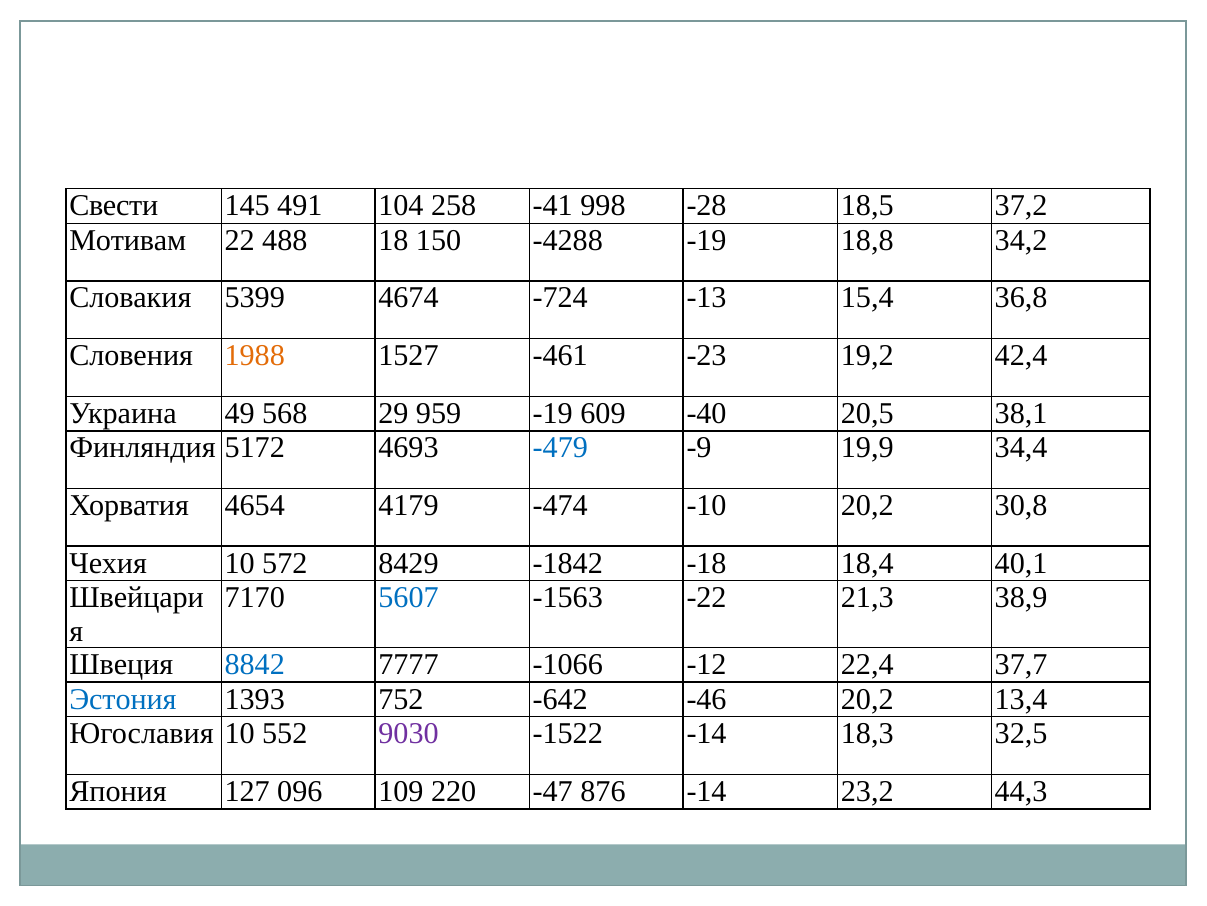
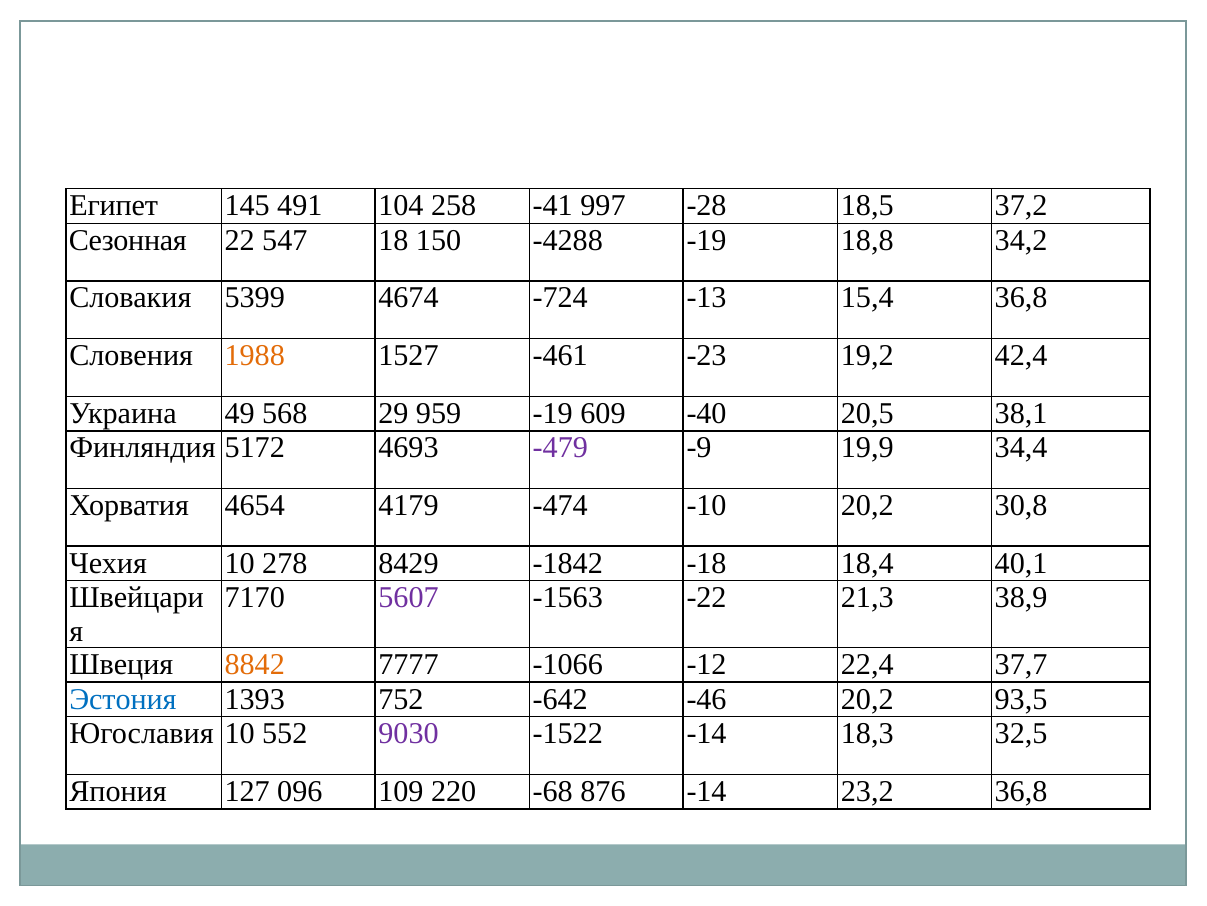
Свести: Свести -> Египет (114, 206)
998: 998 -> 997 (603, 206)
Мотивам: Мотивам -> Сезонная (128, 240)
488: 488 -> 547 (285, 240)
-479 colour: blue -> purple (560, 447)
572: 572 -> 278 (285, 563)
5607 colour: blue -> purple (409, 597)
8842 colour: blue -> orange (255, 664)
13,4: 13,4 -> 93,5 (1021, 699)
-47: -47 -> -68 (553, 791)
23,2 44,3: 44,3 -> 36,8 (1021, 791)
